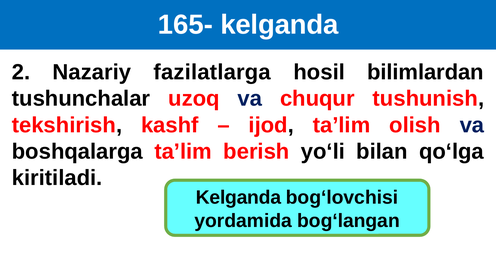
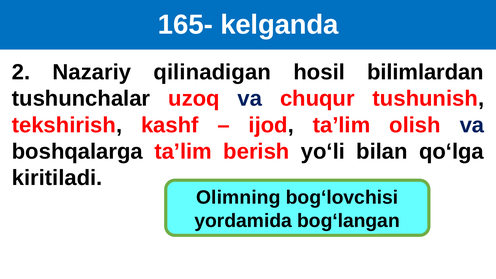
fazilatlarga: fazilatlarga -> qilinadigan (212, 72)
Kelganda: Kelganda -> Olimning (238, 198)
